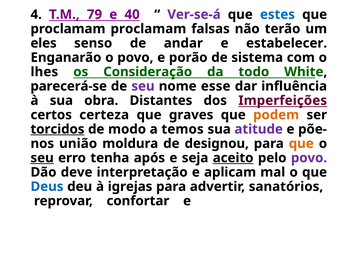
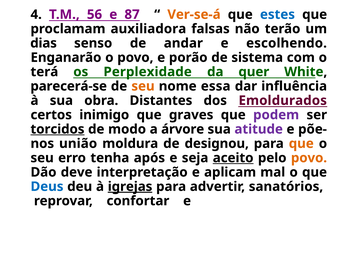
79: 79 -> 56 (95, 15)
40: 40 -> 87 (132, 15)
Ver-se-á colour: purple -> orange (194, 15)
proclamam proclamam: proclamam -> auxiliadora (148, 29)
eles: eles -> dias (44, 43)
estabelecer: estabelecer -> escolhendo (287, 43)
lhes: lhes -> terá (44, 72)
Consideração: Consideração -> Perplexidade (148, 72)
todo: todo -> quer (254, 72)
seu colour: purple -> orange (143, 86)
esse: esse -> essa (216, 86)
Imperfeições: Imperfeições -> Emoldurados (283, 101)
certeza: certeza -> inimigo (104, 115)
podem colour: orange -> purple (276, 115)
temos: temos -> árvore (183, 129)
seu underline: present -> none (42, 158)
povo colour: purple -> orange (309, 158)
igrejas underline: none -> present (130, 187)
